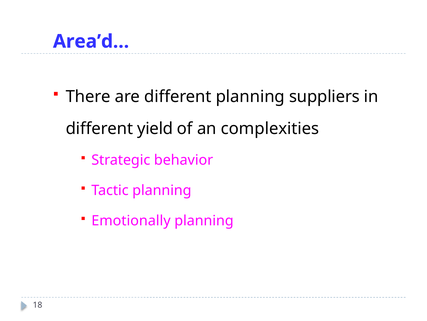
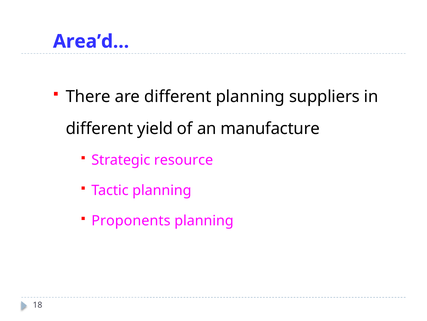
complexities: complexities -> manufacture (270, 128)
behavior: behavior -> resource (184, 160)
Emotionally: Emotionally -> Proponents (131, 220)
